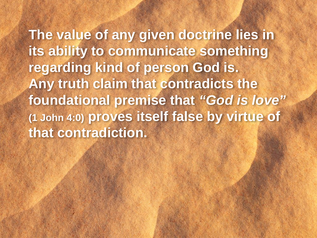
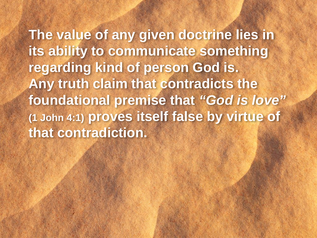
4:0: 4:0 -> 4:1 (75, 118)
